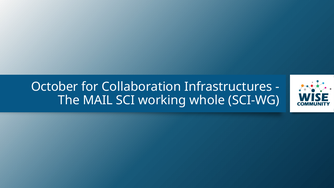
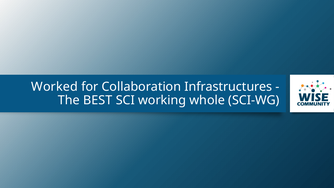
October: October -> Worked (54, 87)
MAIL: MAIL -> BEST (98, 100)
